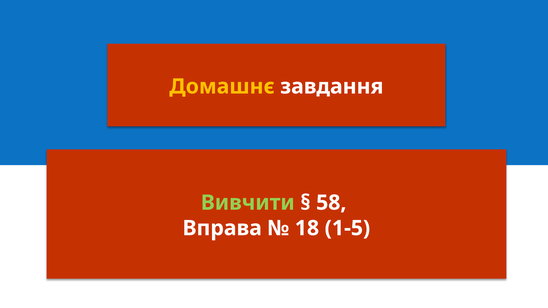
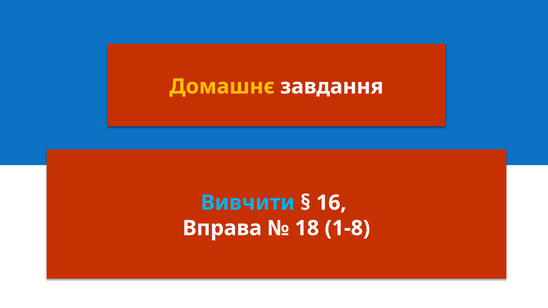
Вивчити colour: light green -> light blue (248, 203)
58: 58 -> 16 (331, 203)
1-5: 1-5 -> 1-8 (347, 228)
